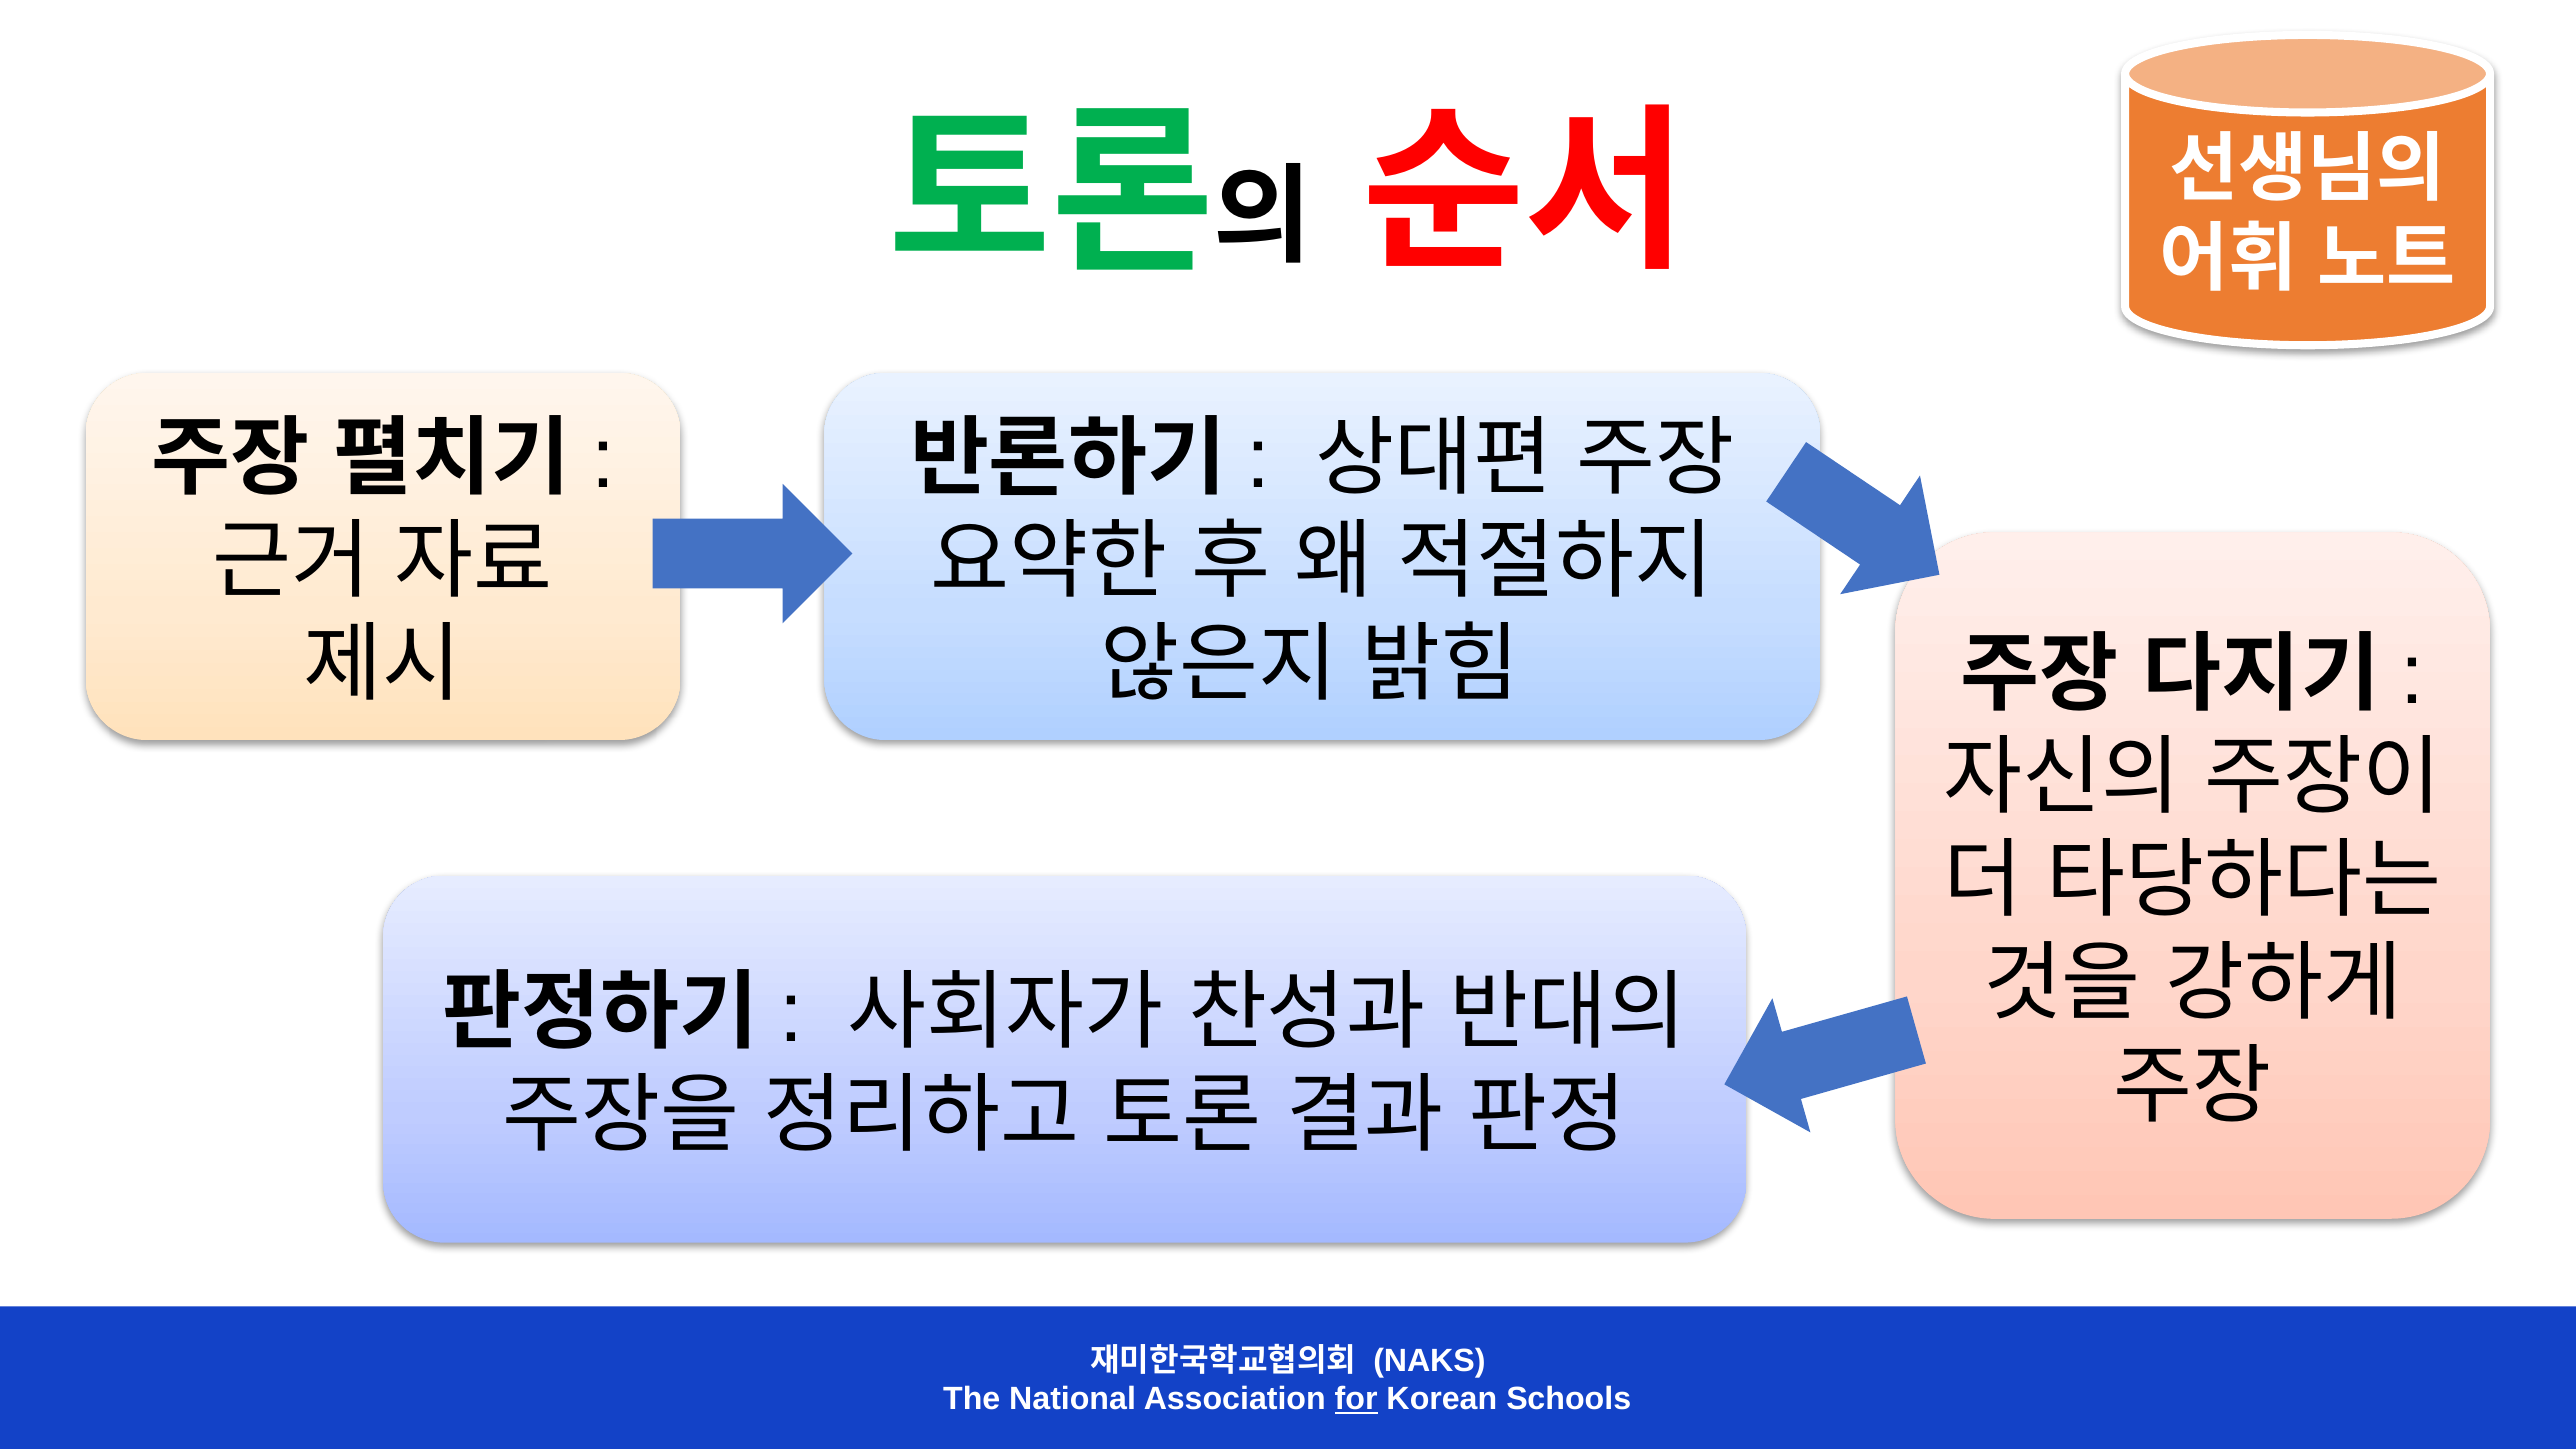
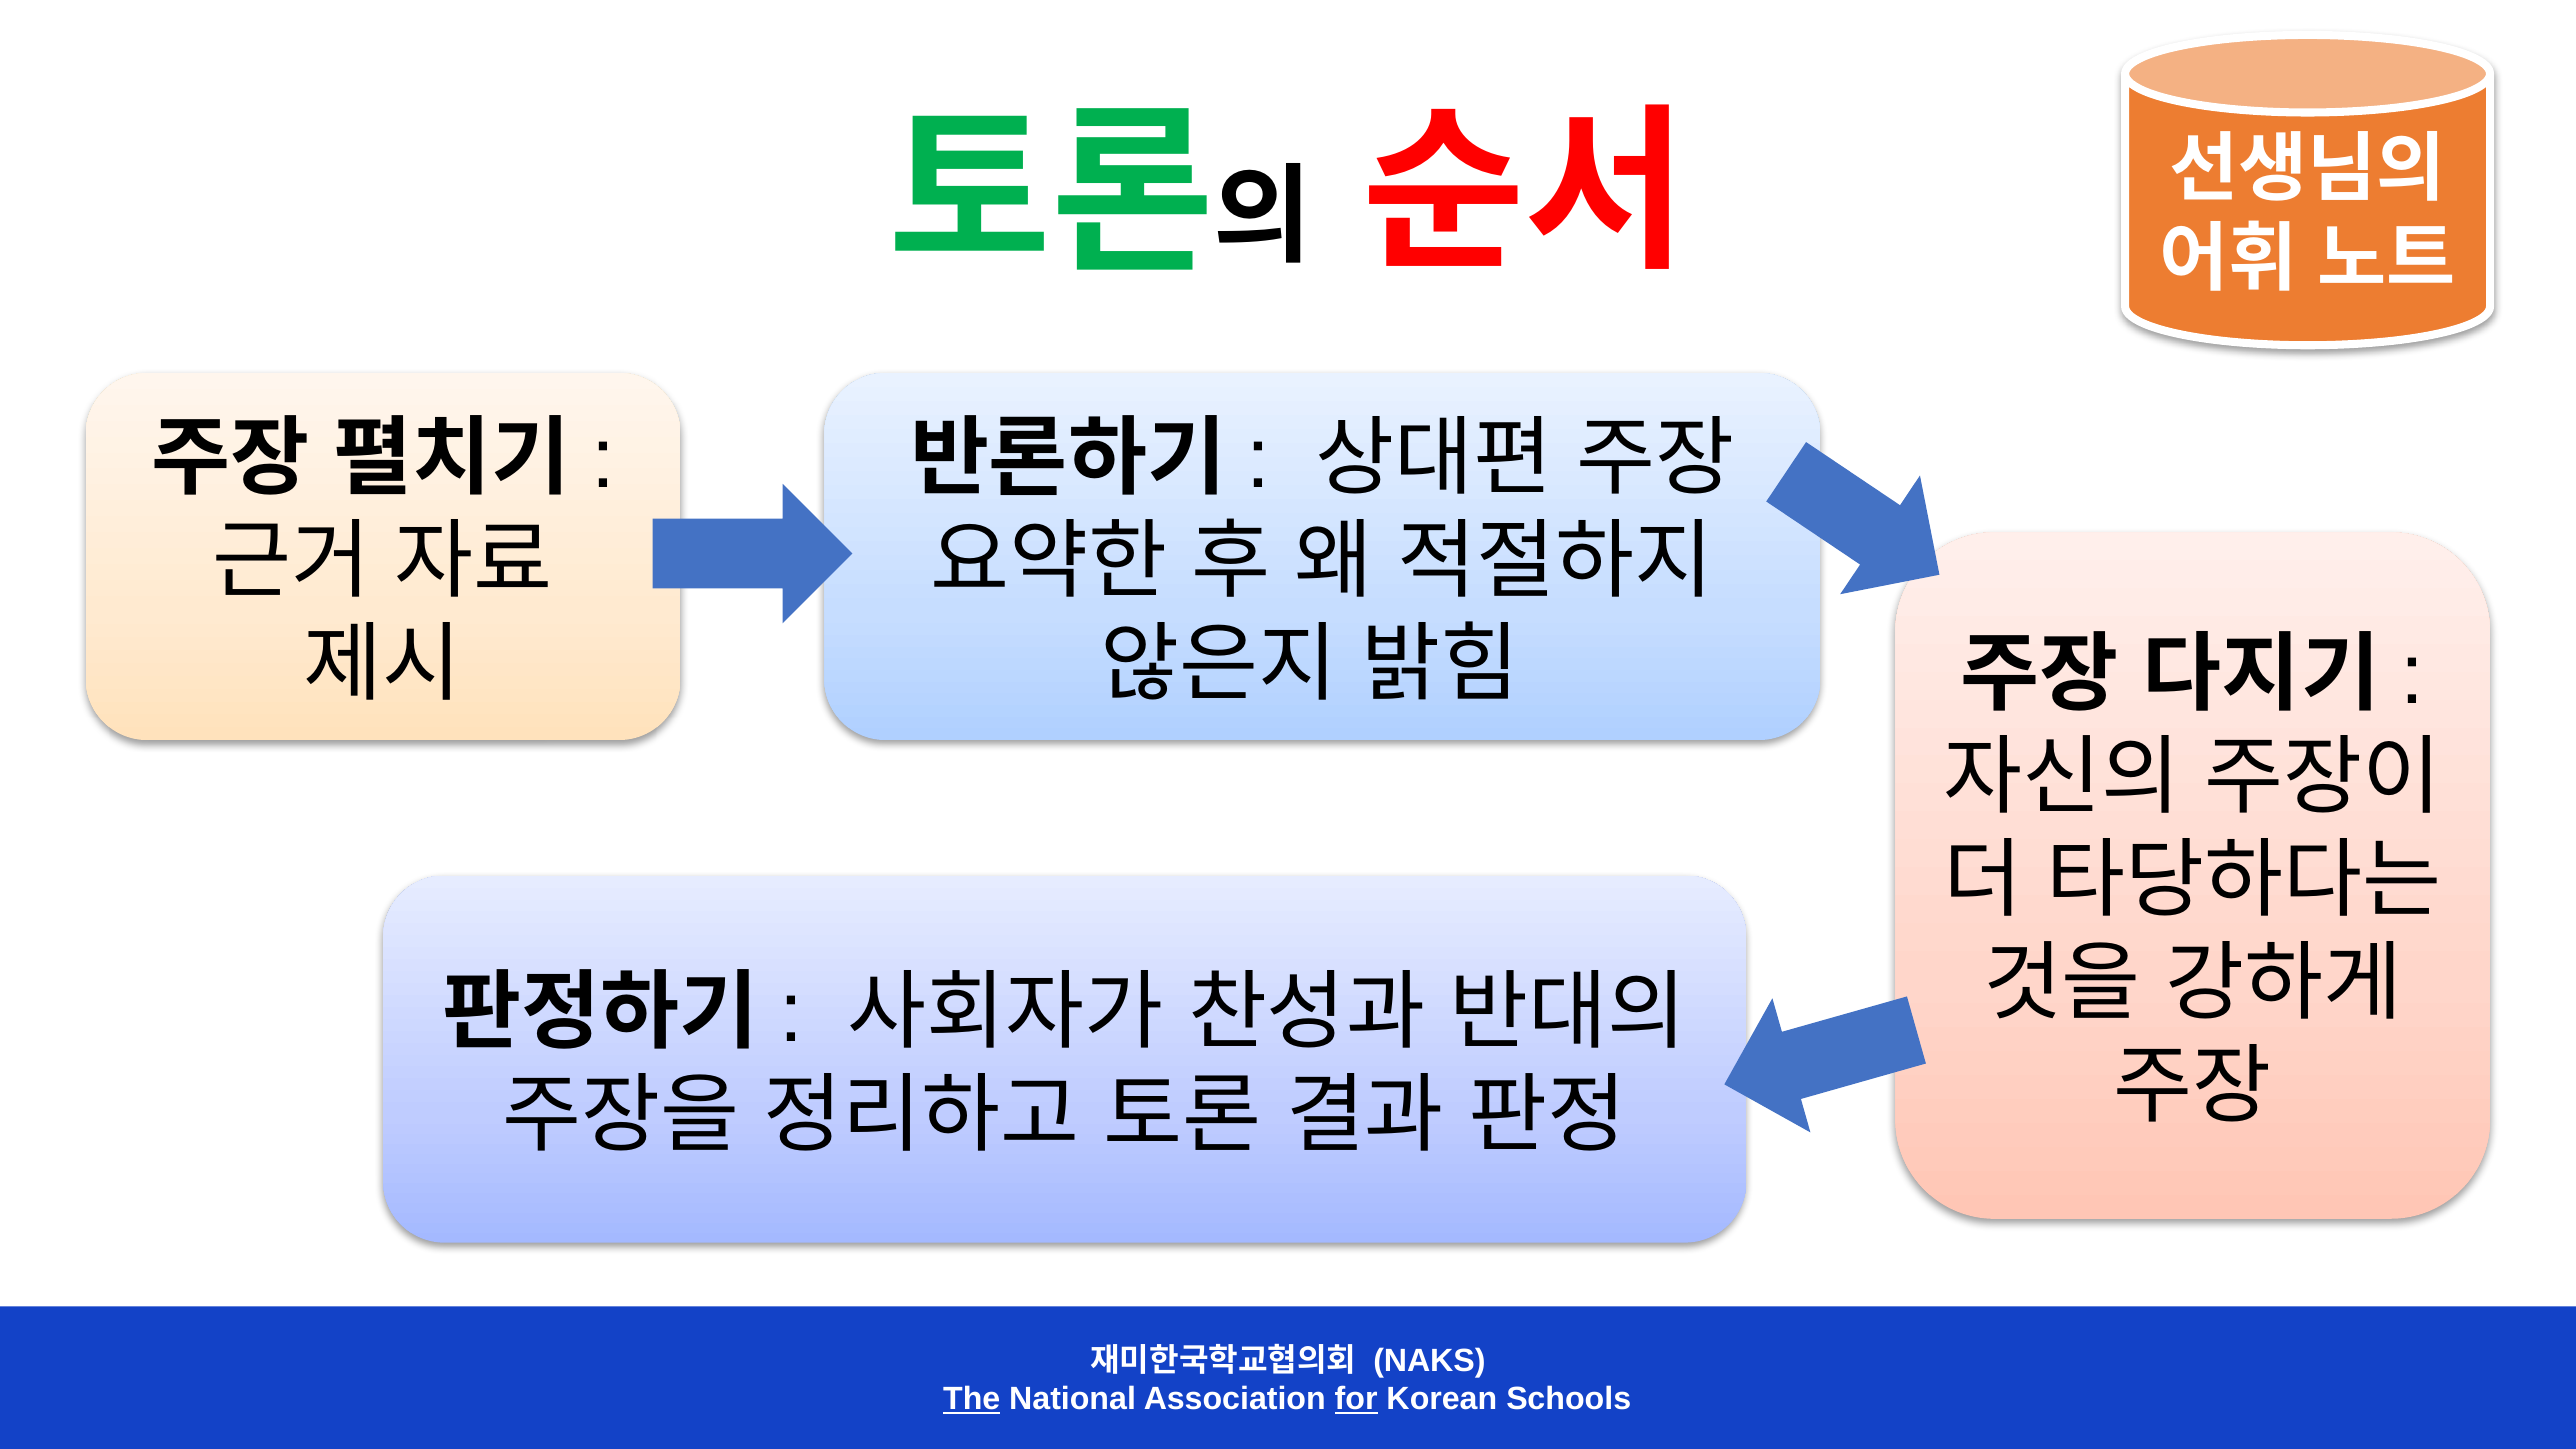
The underline: none -> present (972, 1399)
